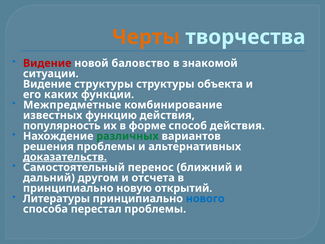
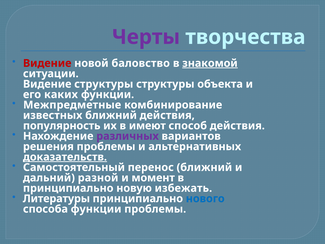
Черты colour: orange -> purple (146, 37)
знакомой underline: none -> present (210, 63)
известных функцию: функцию -> ближний (111, 115)
форме: форме -> имеют (147, 126)
различных colour: green -> purple (128, 136)
другом: другом -> разной (98, 178)
отсчета: отсчета -> момент (153, 178)
открытий: открытий -> избежать (183, 188)
способа перестал: перестал -> функции (96, 209)
